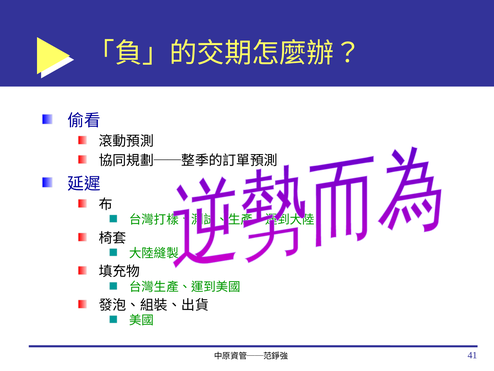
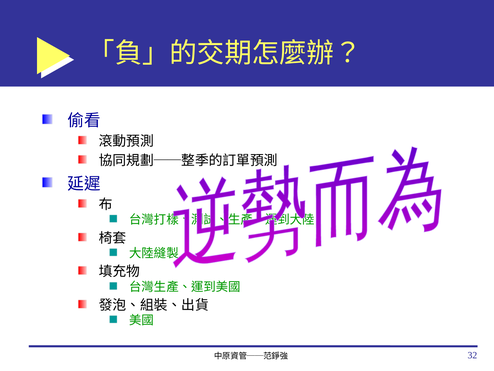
41: 41 -> 32 (472, 355)
